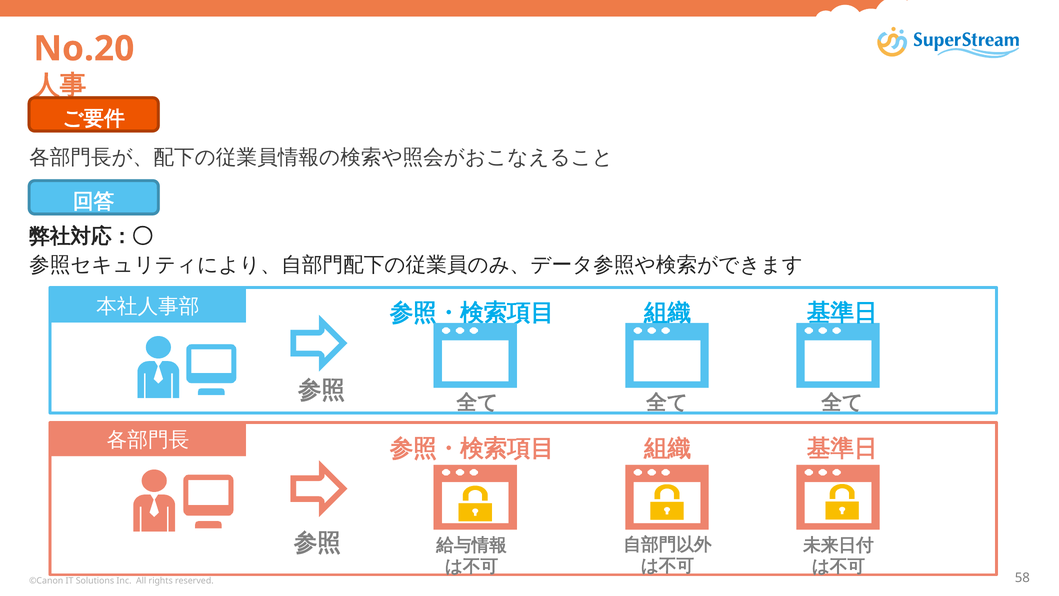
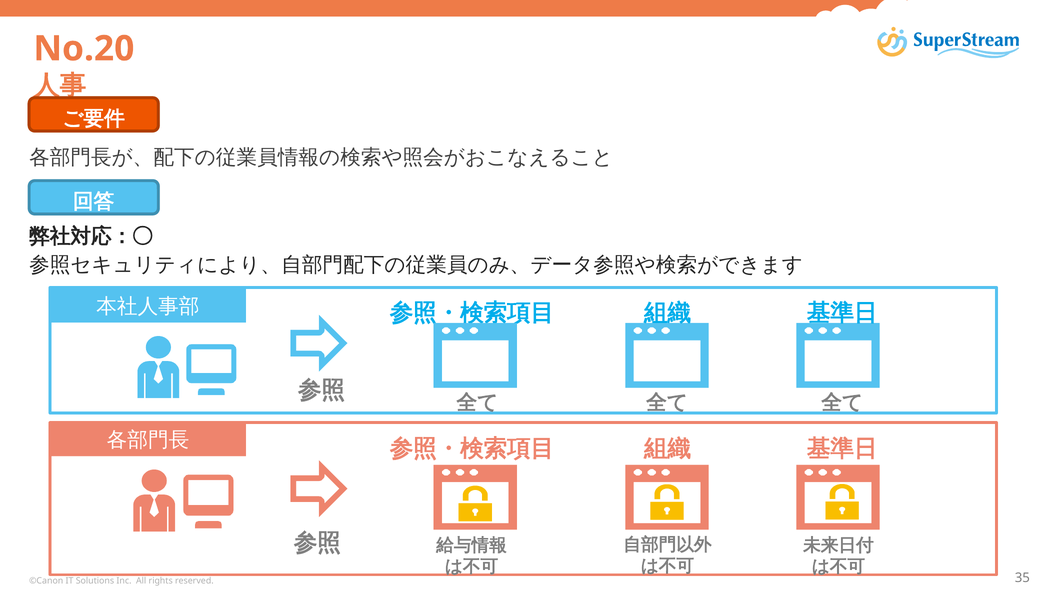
58: 58 -> 35 (1022, 578)
